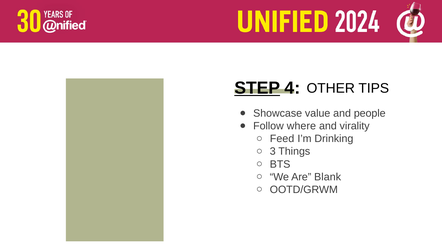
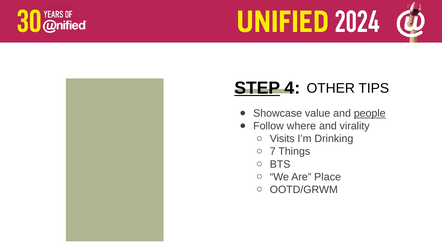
people underline: none -> present (370, 113)
Feed: Feed -> Visits (282, 139)
3: 3 -> 7 (273, 151)
Blank: Blank -> Place (328, 177)
